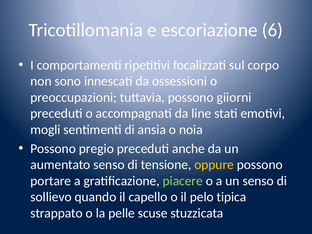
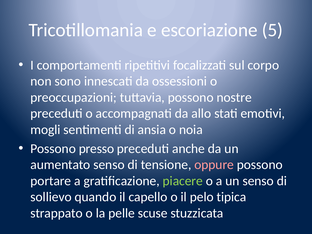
6: 6 -> 5 (272, 30)
giiorni: giiorni -> nostre (234, 97)
line: line -> allo (201, 114)
pregio: pregio -> presso (96, 149)
oppure colour: yellow -> pink (214, 165)
